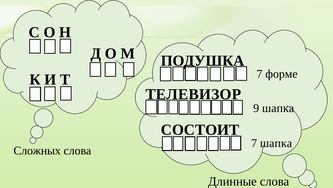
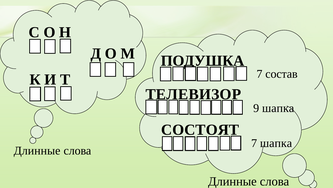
форме: форме -> состав (281, 74)
СОСТОИТ: СОСТОИТ -> СОСТОЯТ (200, 129)
Сложных: Сложных -> Длинные (37, 150)
